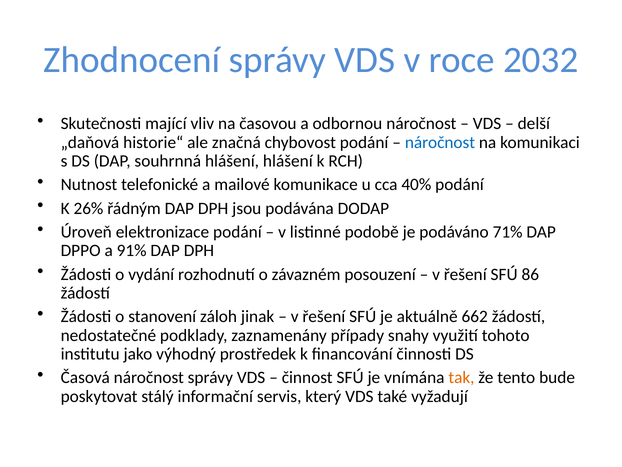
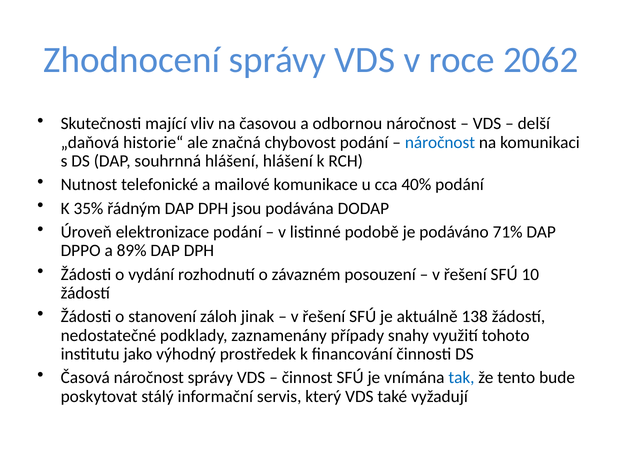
2032: 2032 -> 2062 (541, 60)
26%: 26% -> 35% (88, 208)
91%: 91% -> 89% (132, 250)
86: 86 -> 10 (530, 274)
662: 662 -> 138 (475, 316)
tak colour: orange -> blue (461, 377)
